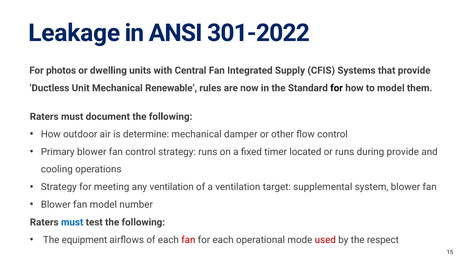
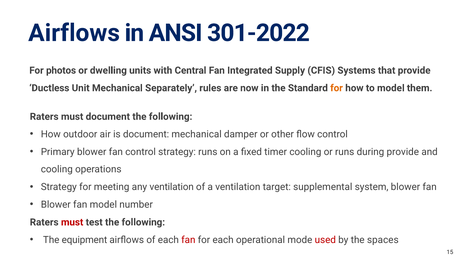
Leakage: Leakage -> Airflows (74, 33)
Renewable: Renewable -> Separately (171, 88)
for colour: black -> orange (337, 88)
is determine: determine -> document (146, 134)
timer located: located -> cooling (305, 152)
must colour: blue -> red (72, 222)
respect: respect -> spaces (383, 240)
